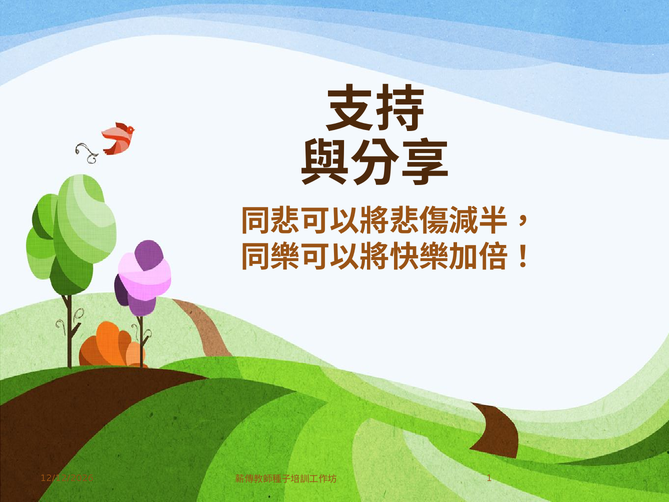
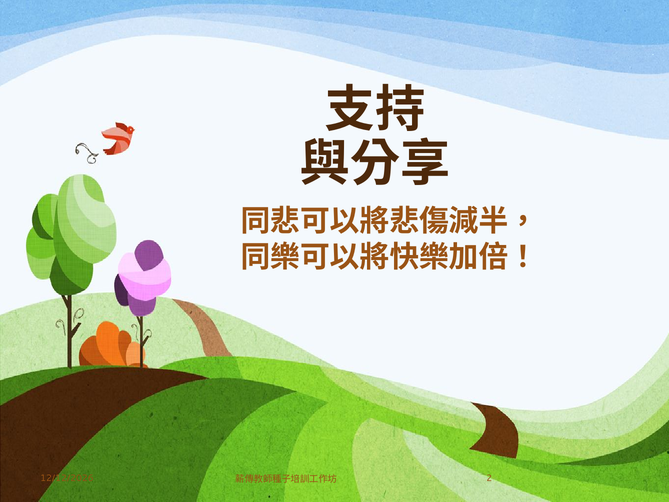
1: 1 -> 2 (489, 478)
